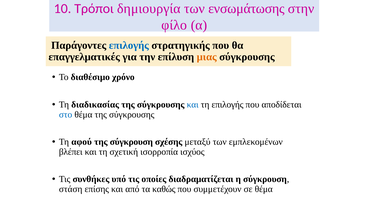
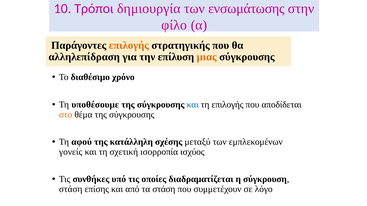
επιλογής colour: blue -> orange (129, 46)
επαγγελματικές: επαγγελματικές -> αλληλεπίδραση (84, 57)
διαδικασίας: διαδικασίας -> υποθέσουμε (95, 105)
στο colour: blue -> orange (66, 115)
της σύγκρουση: σύγκρουση -> κατάλληλη (131, 142)
βλέπει: βλέπει -> γονείς (71, 152)
τα καθώς: καθώς -> στάση (164, 189)
σε θέμα: θέμα -> λόγο (264, 189)
